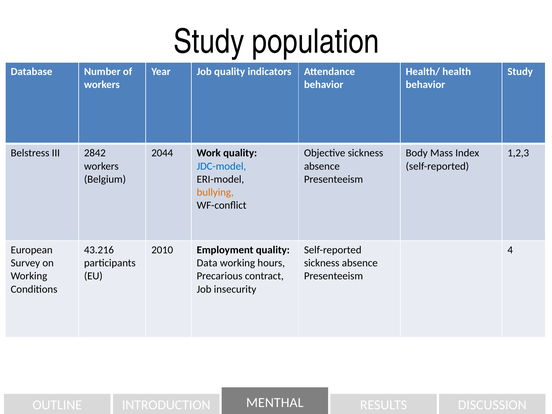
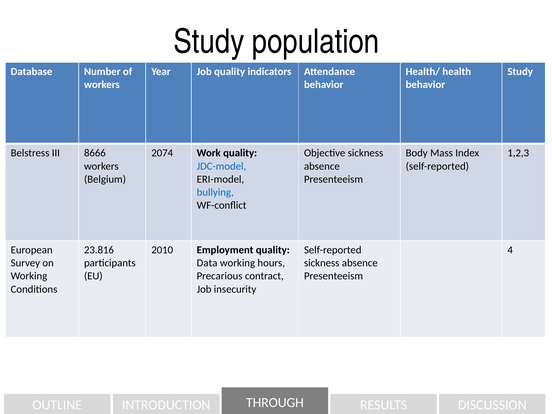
2842: 2842 -> 8666 (95, 153)
2044: 2044 -> 2074 (162, 153)
bullying colour: orange -> blue (215, 192)
43.216: 43.216 -> 23.816 (99, 250)
MENTHAL: MENTHAL -> THROUGH (275, 402)
